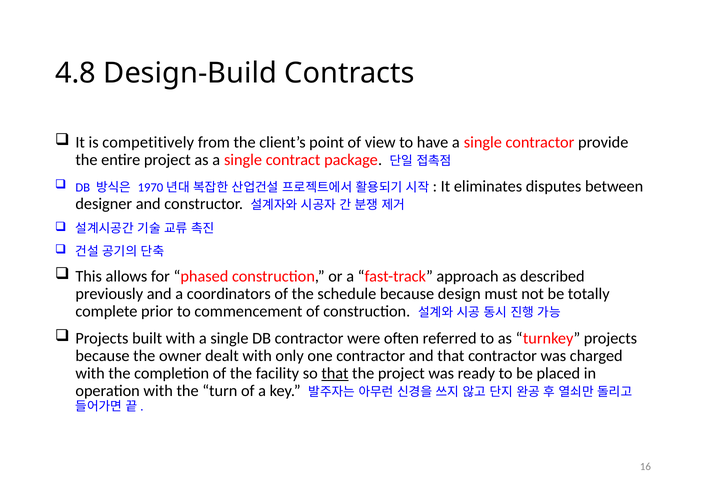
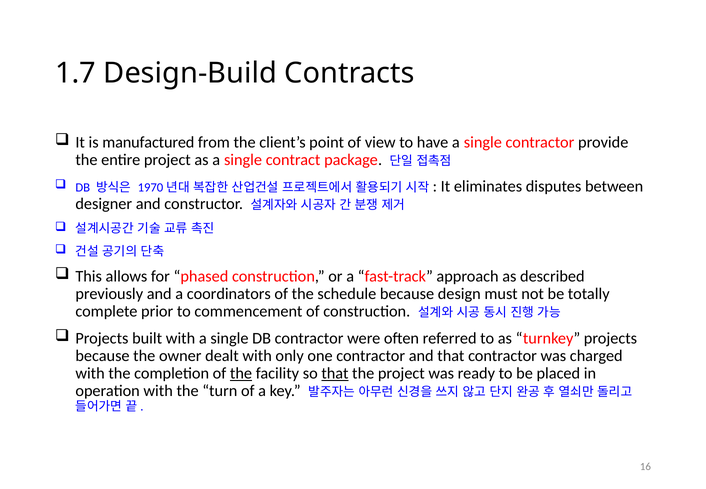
4.8: 4.8 -> 1.7 (75, 73)
competitively: competitively -> manufactured (148, 142)
the underline: none -> present (241, 373)
